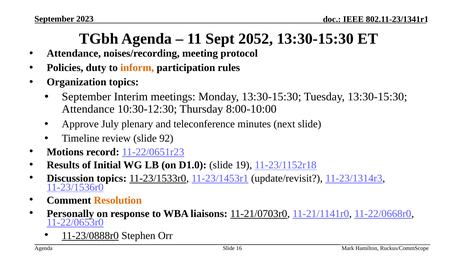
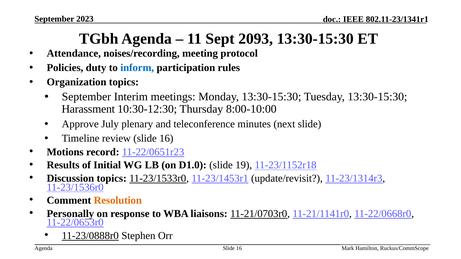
2052: 2052 -> 2093 (256, 39)
inform colour: orange -> blue (137, 68)
Attendance: Attendance -> Harassment (88, 109)
review slide 92: 92 -> 16 (166, 138)
